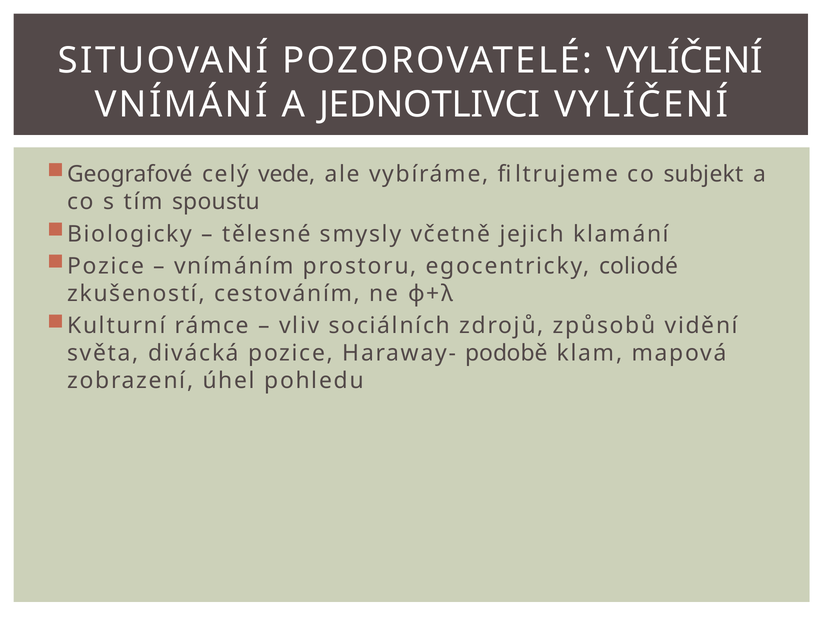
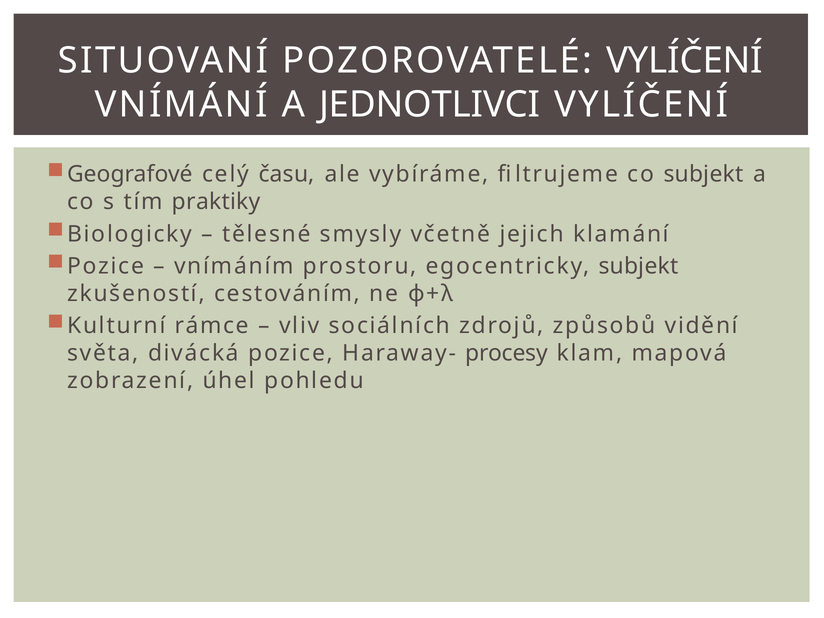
vede: vede -> času (287, 174)
spoustu: spoustu -> praktiky (216, 202)
egocentricky coliodé: coliodé -> subjekt (639, 266)
podobě: podobě -> procesy (507, 353)
